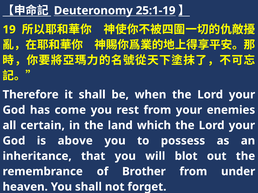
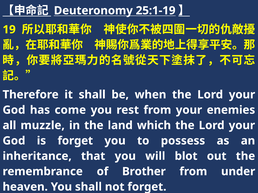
certain: certain -> muzzle (43, 126)
is above: above -> forget (75, 141)
